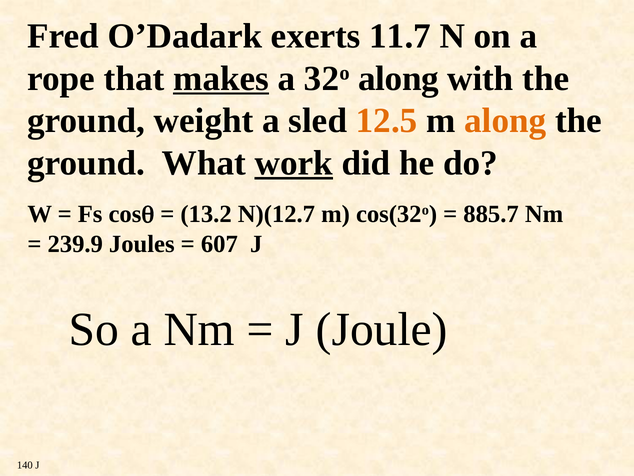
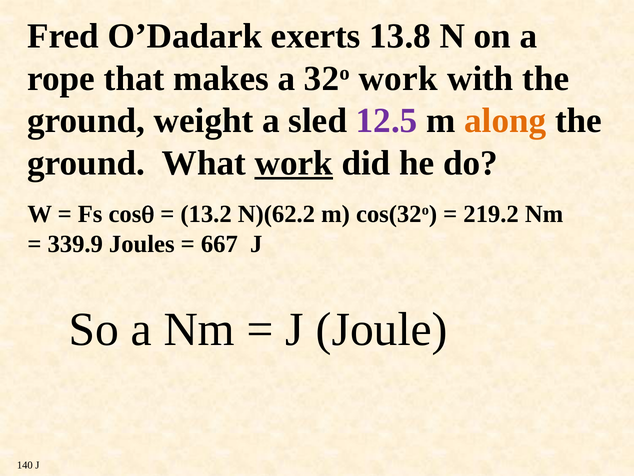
11.7: 11.7 -> 13.8 (400, 36)
makes underline: present -> none (221, 78)
32o along: along -> work (398, 78)
12.5 colour: orange -> purple (387, 121)
N)(12.7: N)(12.7 -> N)(62.2 (276, 214)
885.7: 885.7 -> 219.2 (491, 214)
239.9: 239.9 -> 339.9 (75, 244)
607: 607 -> 667 (219, 244)
